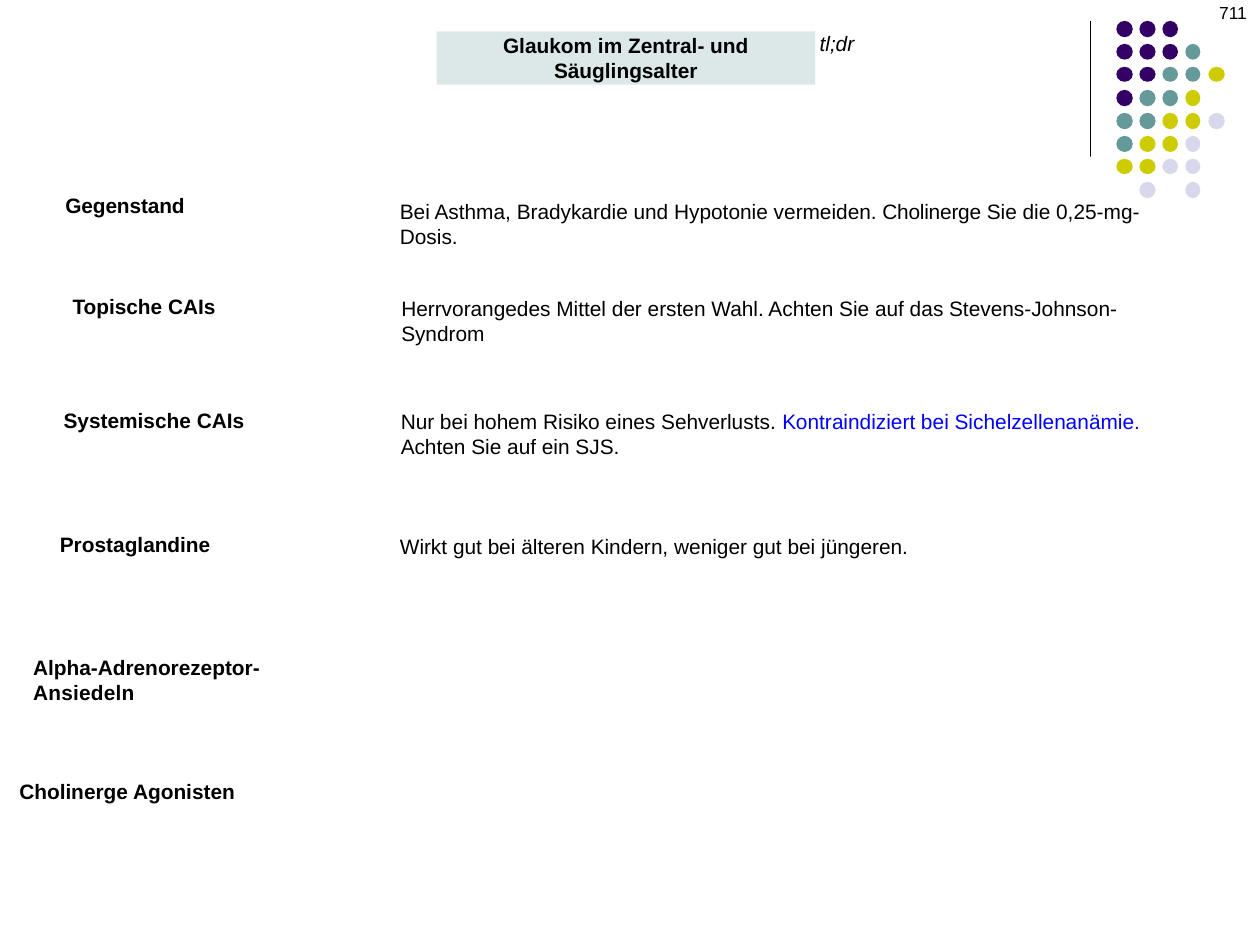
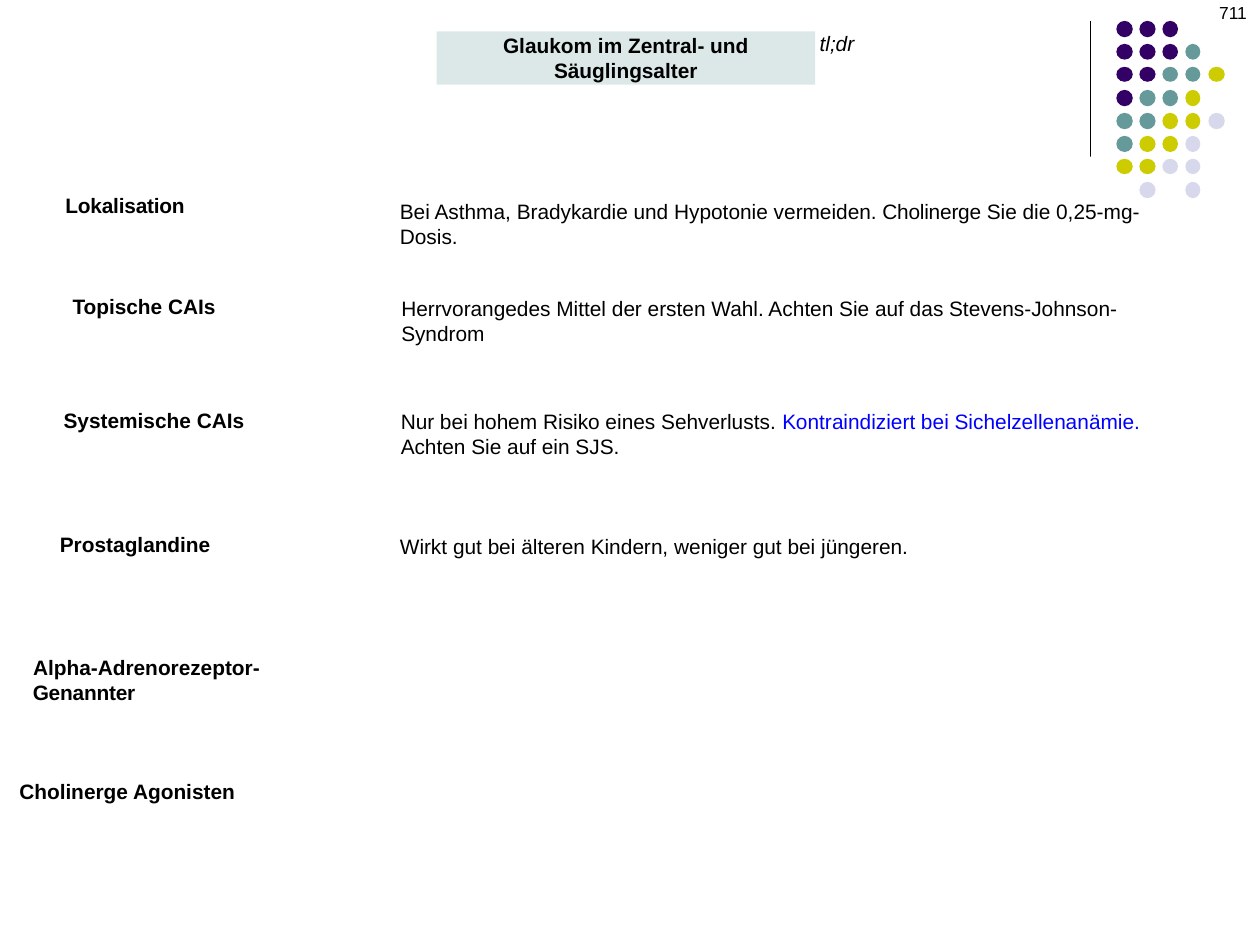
Gegenstand: Gegenstand -> Lokalisation (125, 207)
Ansiedeln: Ansiedeln -> Genannter (84, 693)
